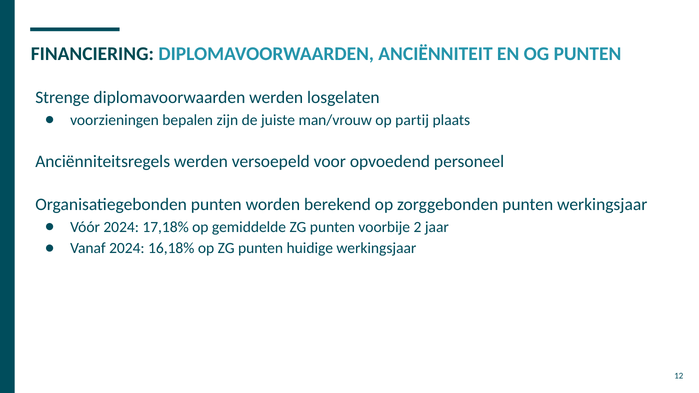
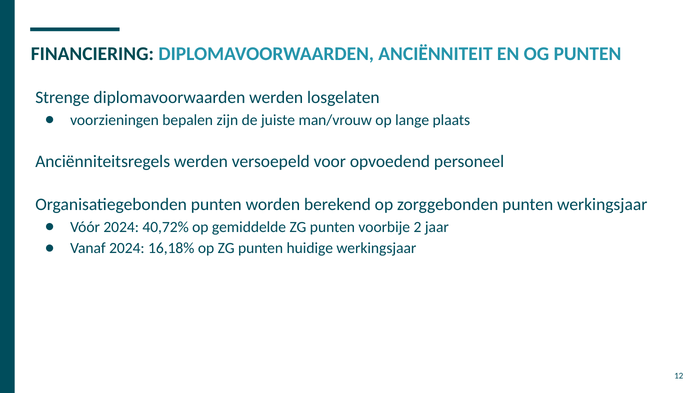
partij: partij -> lange (412, 120)
17,18%: 17,18% -> 40,72% (166, 227)
